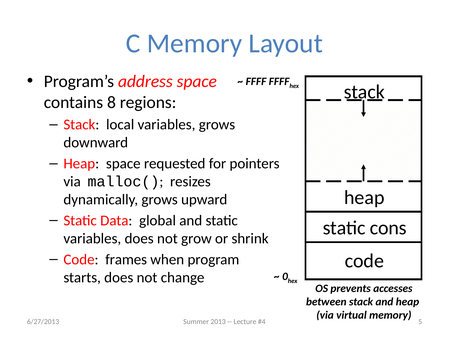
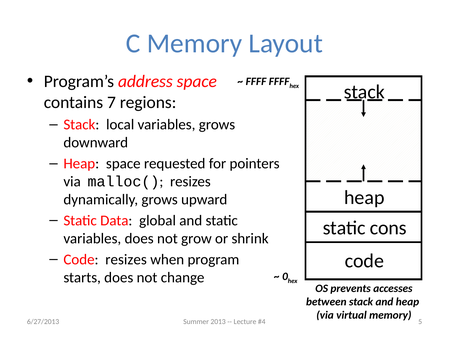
8: 8 -> 7 (111, 102)
Code frames: frames -> resizes (126, 259)
